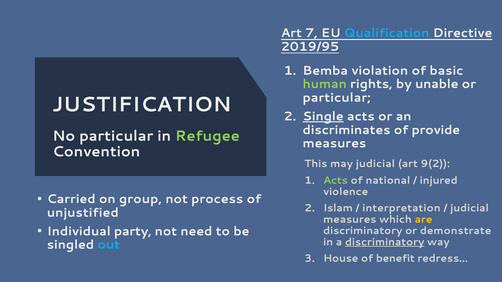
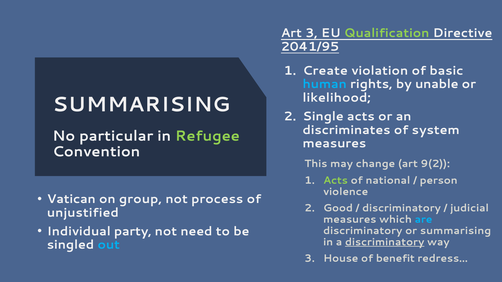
Art 7: 7 -> 3 (311, 33)
Qualification colour: light blue -> light green (387, 33)
2019/95: 2019/95 -> 2041/95 (310, 47)
Bemba: Bemba -> Create (325, 71)
human colour: light green -> light blue (325, 84)
particular: particular -> likelihood (337, 98)
JUSTIFICATION: JUSTIFICATION -> SUMMARISING (142, 105)
Single underline: present -> none (323, 117)
provide: provide -> system (436, 130)
may judicial: judicial -> change (375, 164)
injured: injured -> person (439, 181)
Carried: Carried -> Vatican (71, 199)
Islam: Islam -> Good (338, 208)
interpretation: interpretation -> discriminatory (402, 208)
are colour: yellow -> light blue (424, 220)
or demonstrate: demonstrate -> summarising (456, 231)
